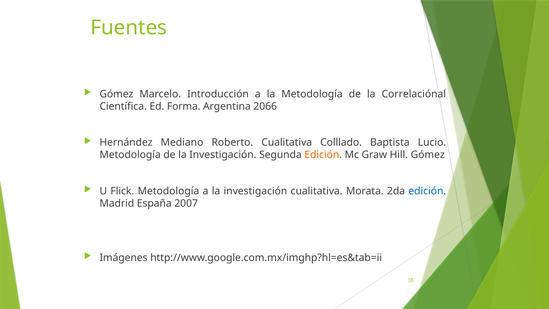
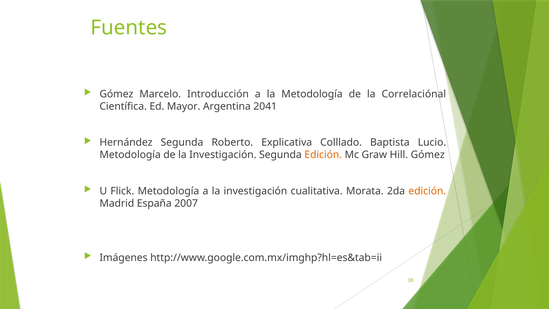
Forma: Forma -> Mayor (184, 106)
2066: 2066 -> 2041 (265, 106)
Hernández Mediano: Mediano -> Segunda (182, 142)
Roberto Cualitativa: Cualitativa -> Explicativa (287, 142)
edición colour: blue -> orange (427, 191)
